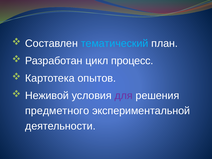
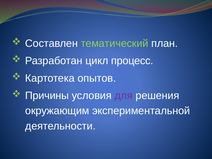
тематический colour: light blue -> light green (115, 43)
Неживой: Неживой -> Причины (47, 96)
предметного: предметного -> окружающим (57, 111)
